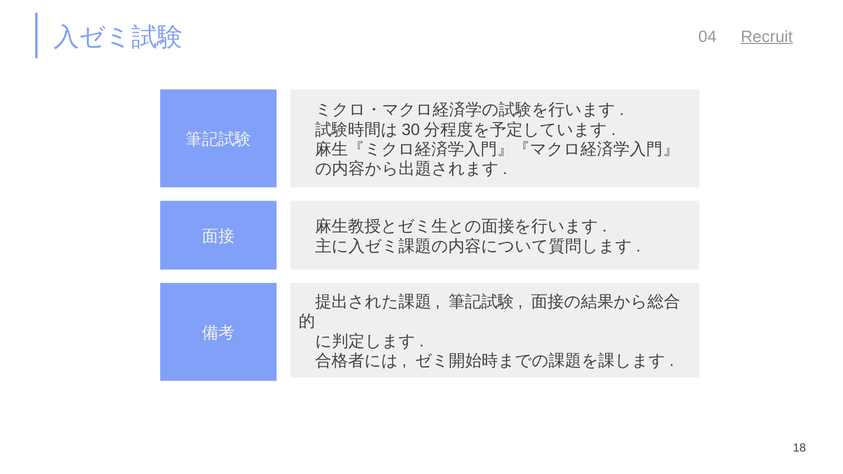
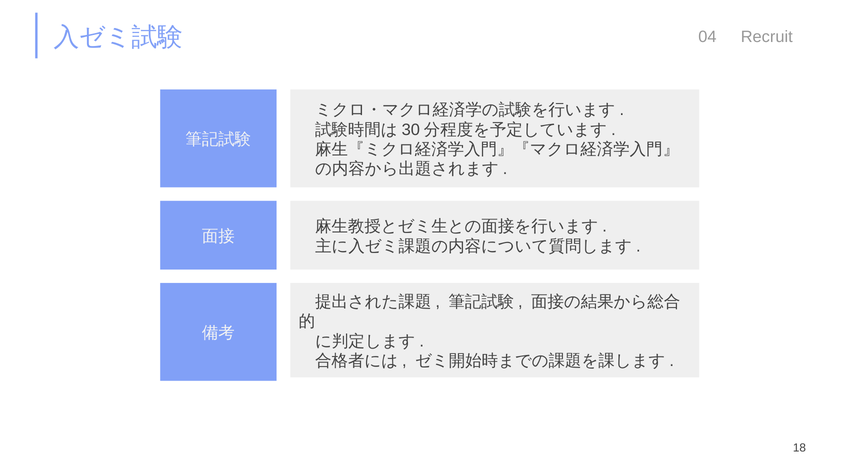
Recruit underline: present -> none (767, 37)
